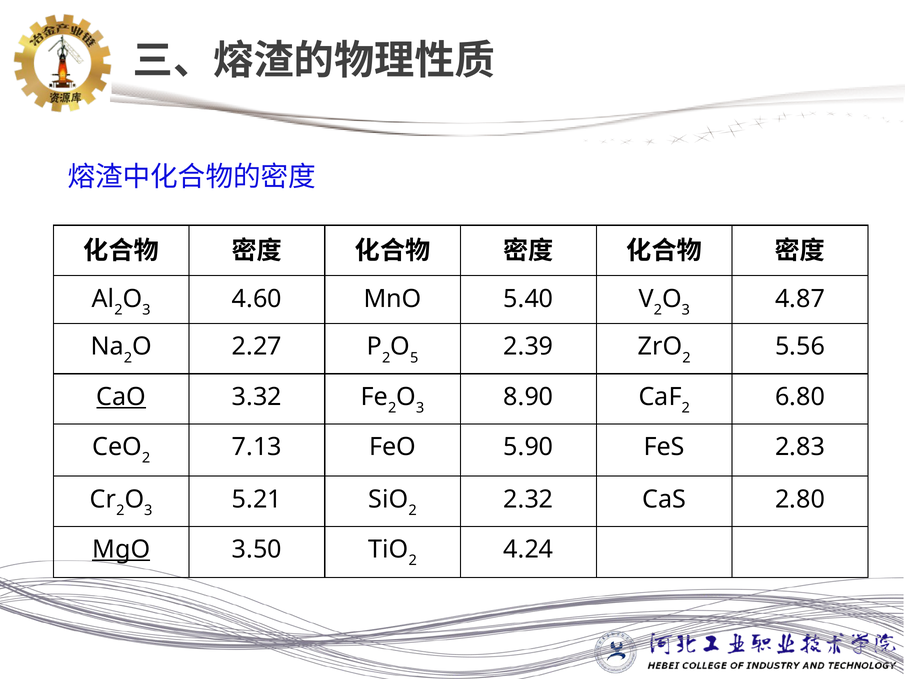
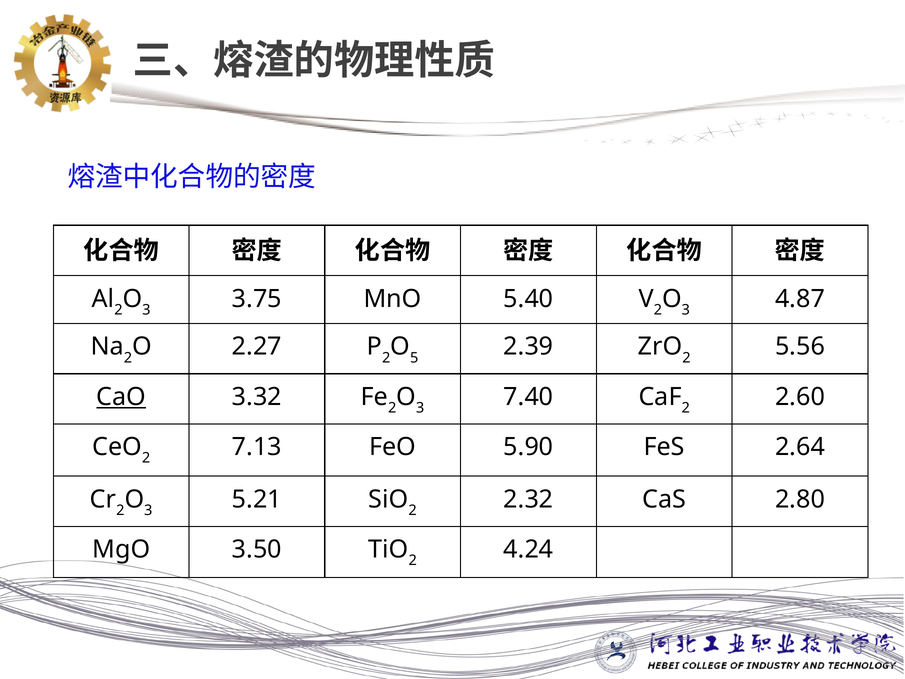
4.60: 4.60 -> 3.75 (257, 299)
8.90: 8.90 -> 7.40 (528, 397)
6.80: 6.80 -> 2.60 (800, 397)
2.83: 2.83 -> 2.64 (800, 447)
MgO underline: present -> none (121, 549)
